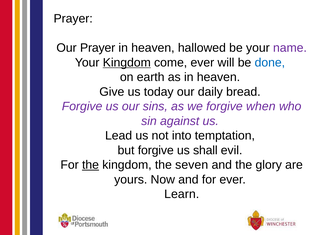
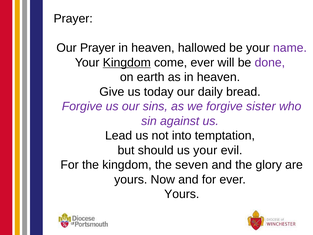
done colour: blue -> purple (270, 62)
when: when -> sister (261, 106)
but forgive: forgive -> should (156, 150)
us shall: shall -> your (205, 150)
the underline: present -> none (91, 165)
Learn: Learn -> Yours (182, 194)
